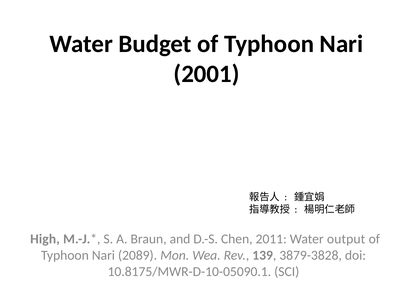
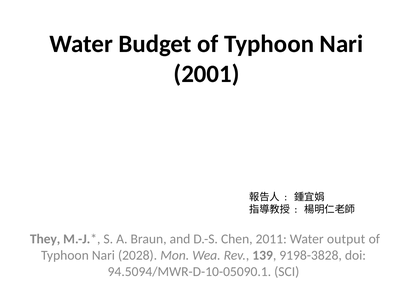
High: High -> They (45, 238)
2089: 2089 -> 2028 (138, 255)
3879-3828: 3879-3828 -> 9198-3828 (311, 255)
10.8175/MWR-D-10-05090.1: 10.8175/MWR-D-10-05090.1 -> 94.5094/MWR-D-10-05090.1 (189, 271)
